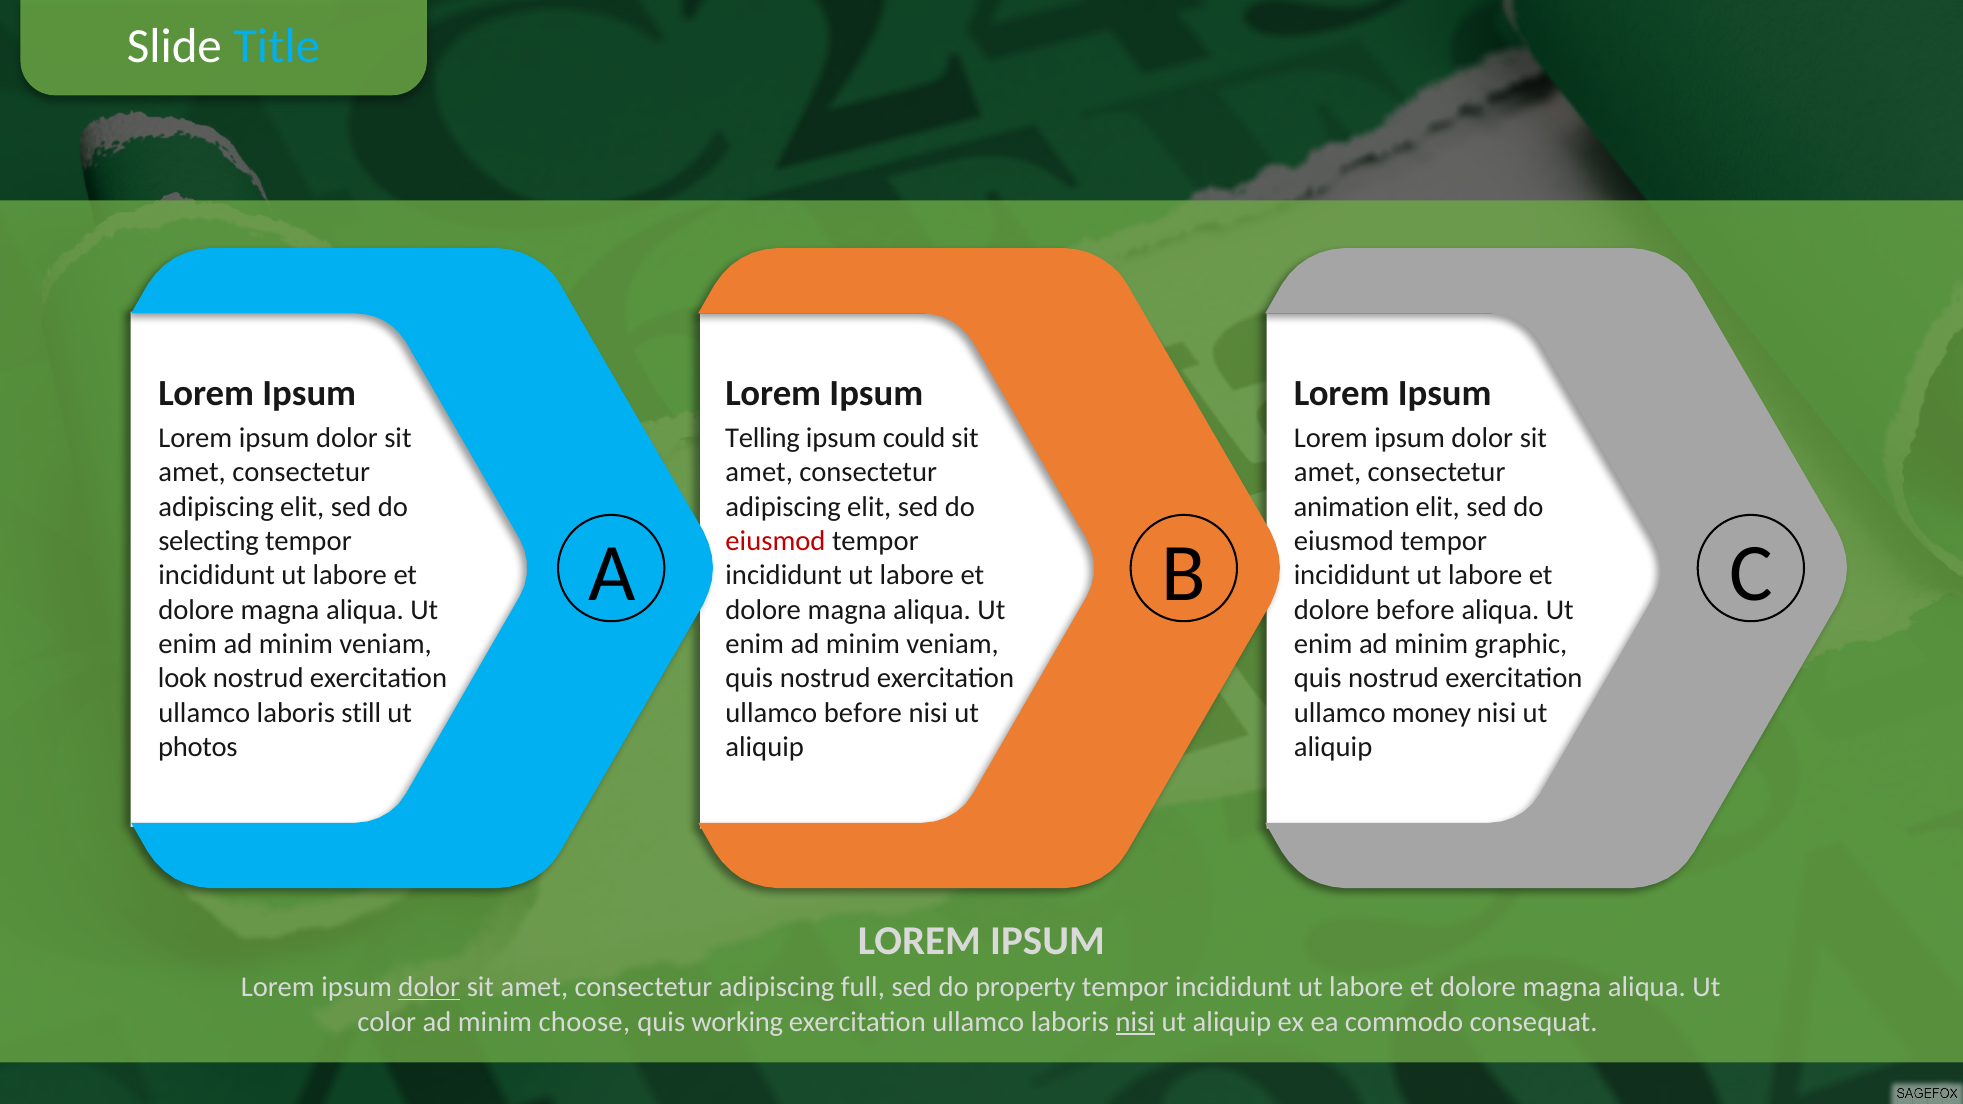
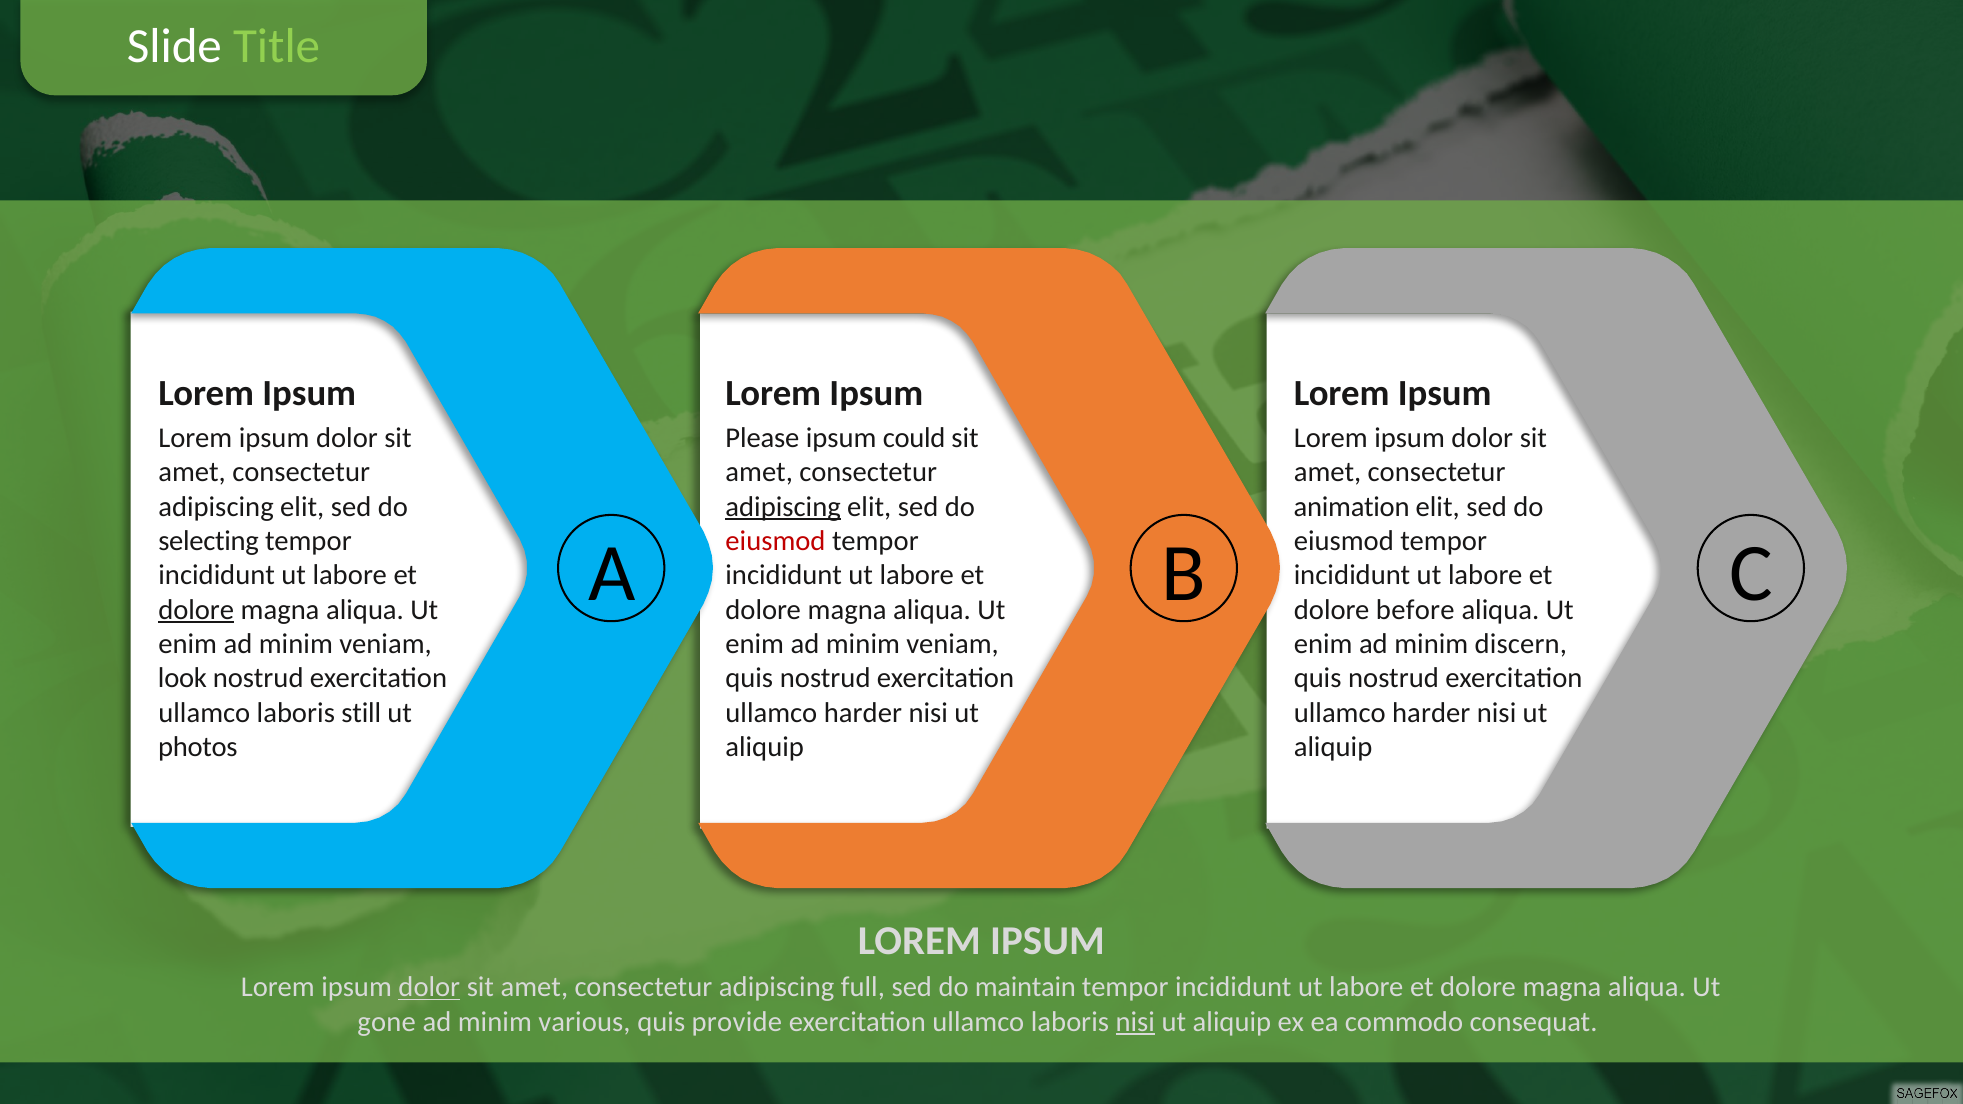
Title colour: light blue -> light green (277, 46)
Telling: Telling -> Please (762, 438)
adipiscing underline: none -> present (783, 507)
dolore underline: none -> present (196, 610)
graphic: graphic -> discern (1521, 644)
before: before -> harder (863, 713)
money: money -> harder (1431, 713)
property: property -> maintain (1025, 987)
color: color -> gone (387, 1022)
choose: choose -> various (584, 1022)
working: working -> provide (737, 1022)
